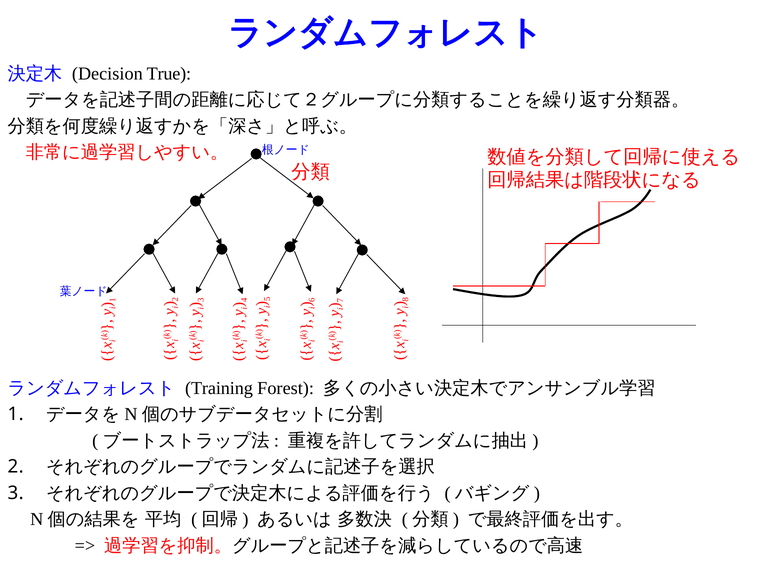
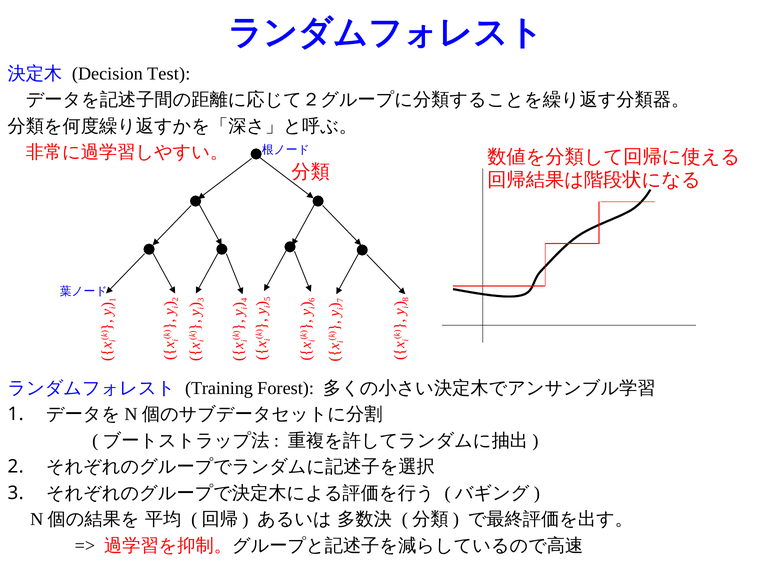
True: True -> Test (169, 74)
